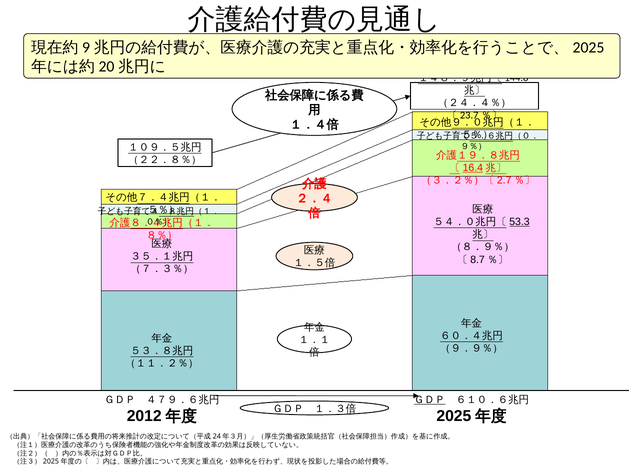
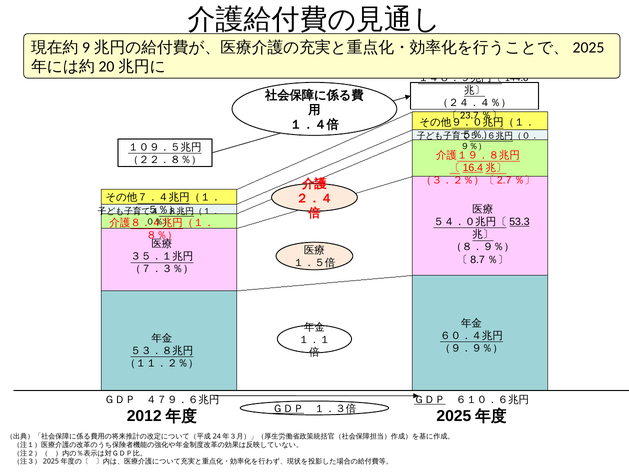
ＧＤＰ underline: none -> present (288, 408)
